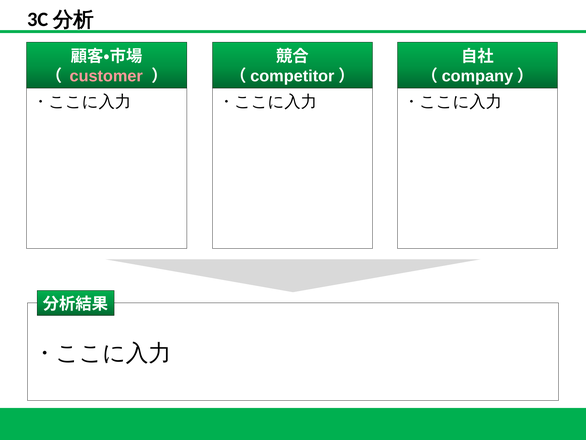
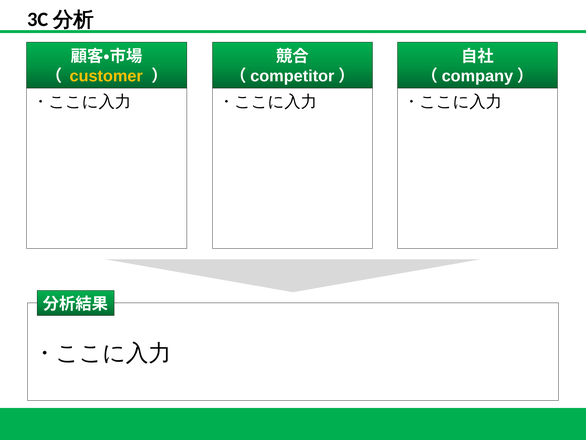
customer colour: pink -> yellow (106, 76)
